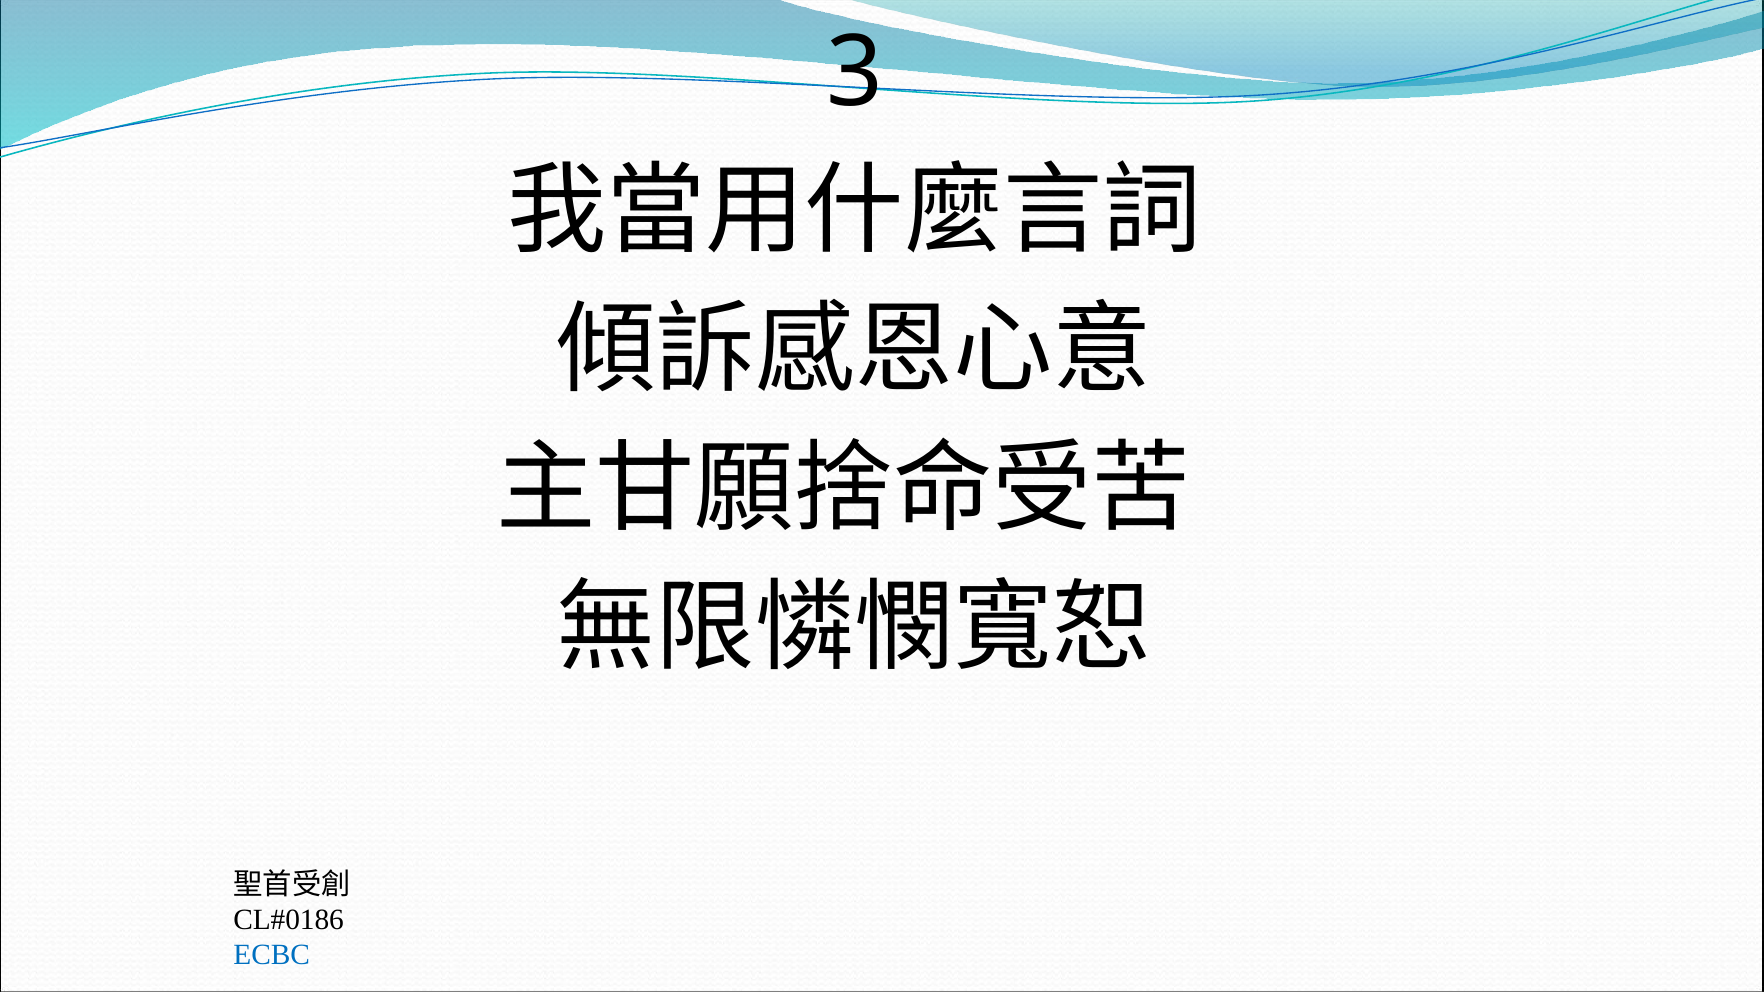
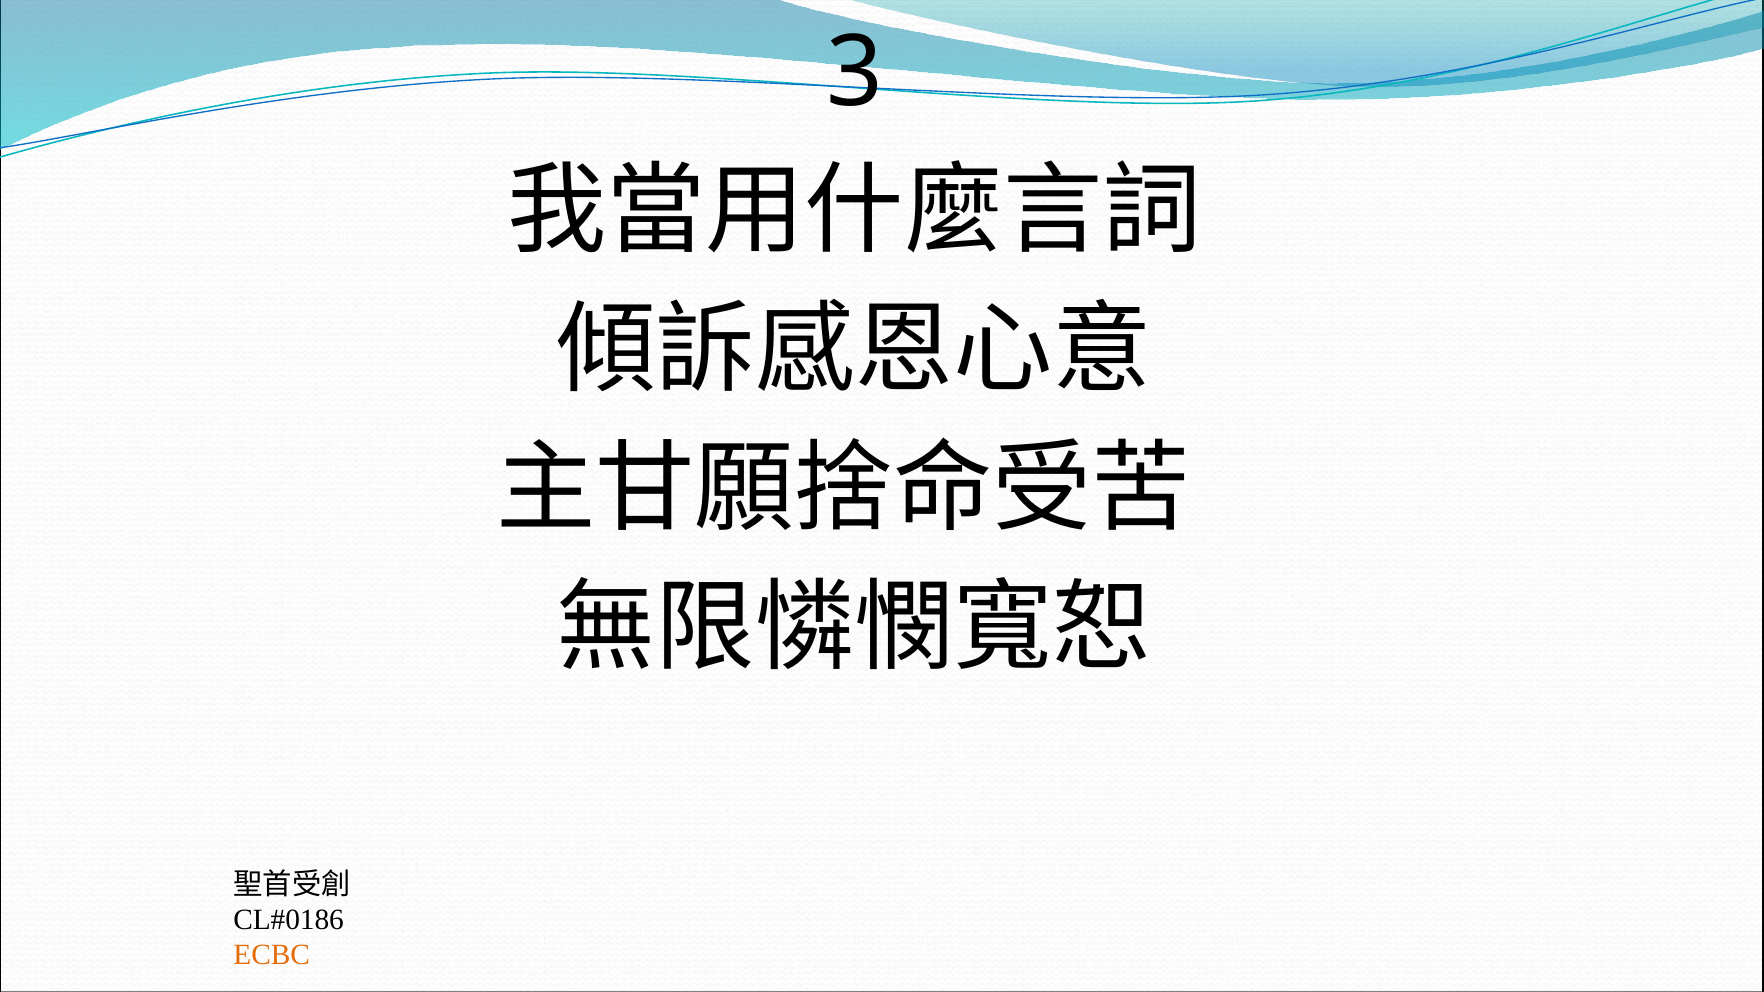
ECBC colour: blue -> orange (272, 955)
